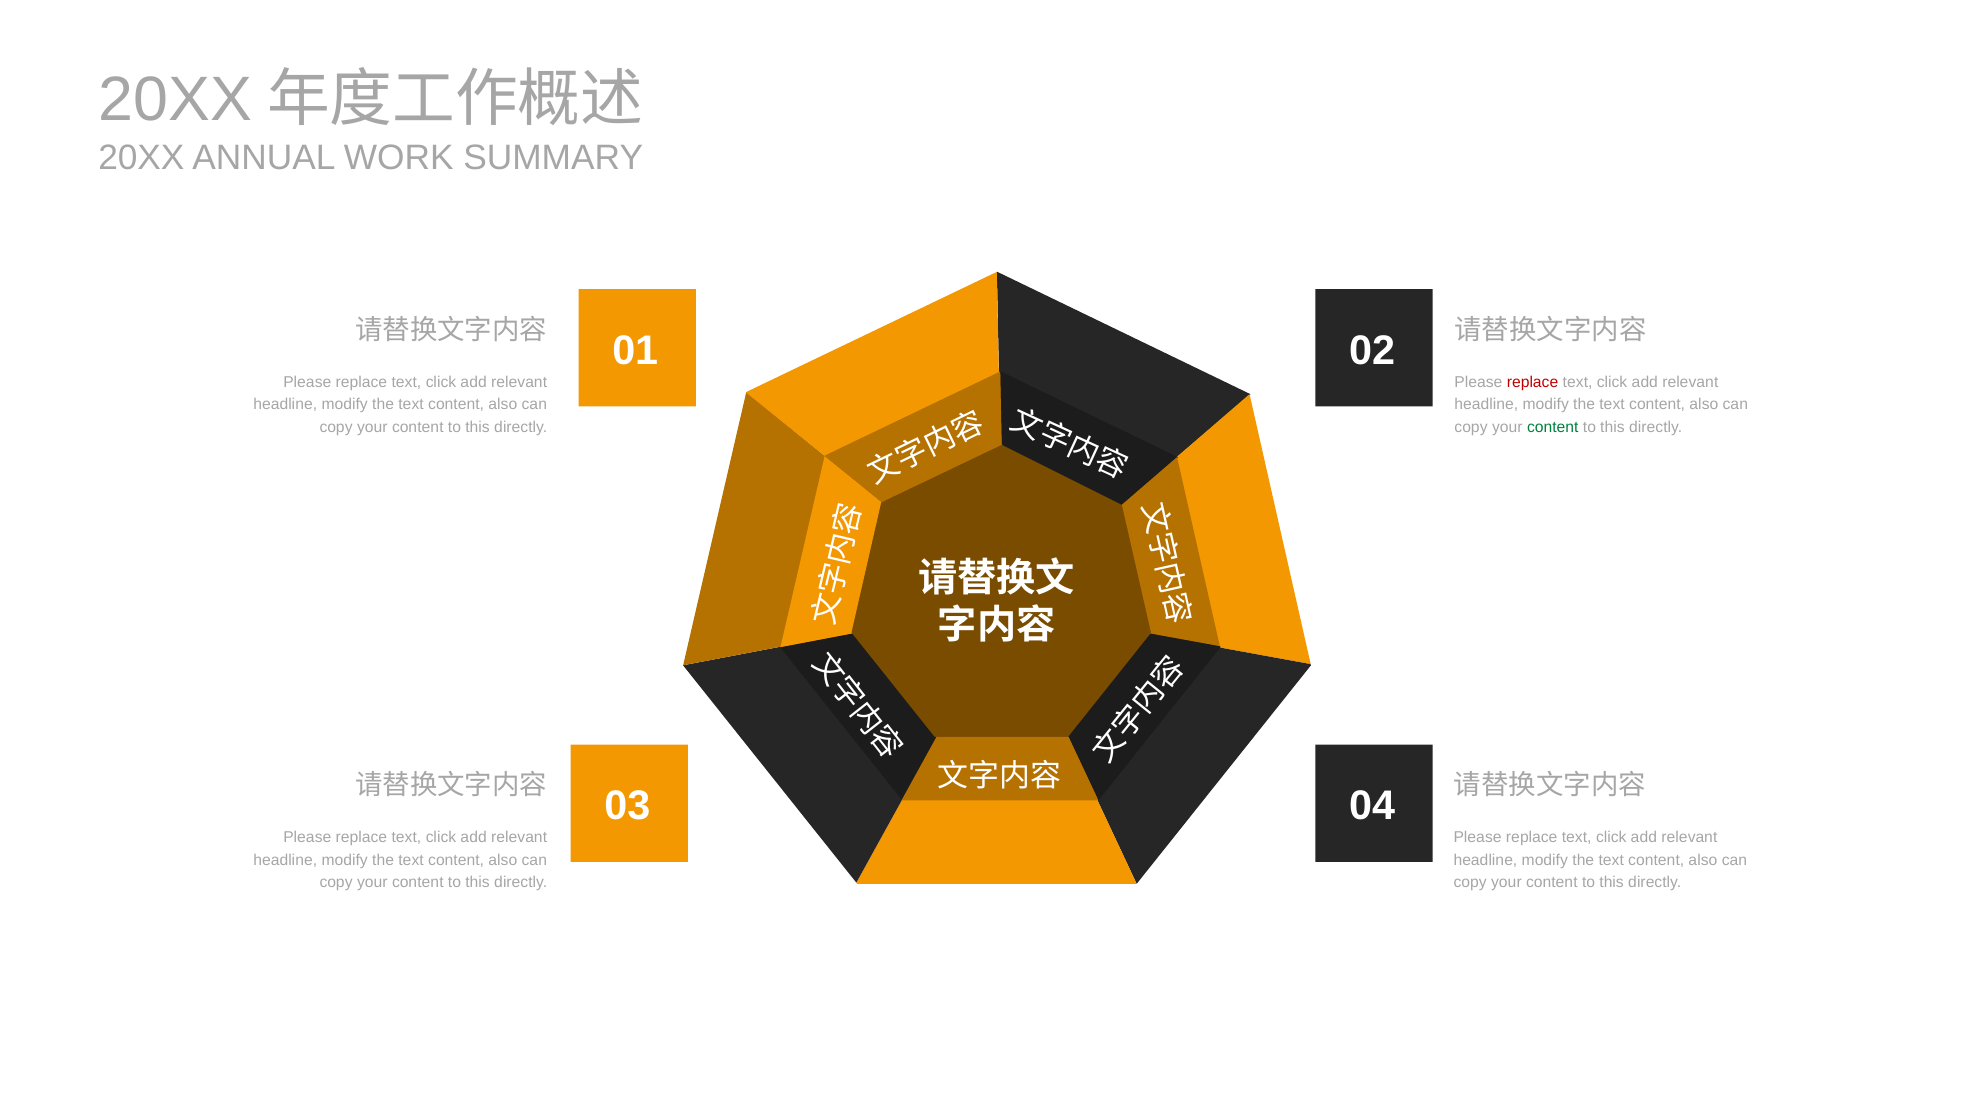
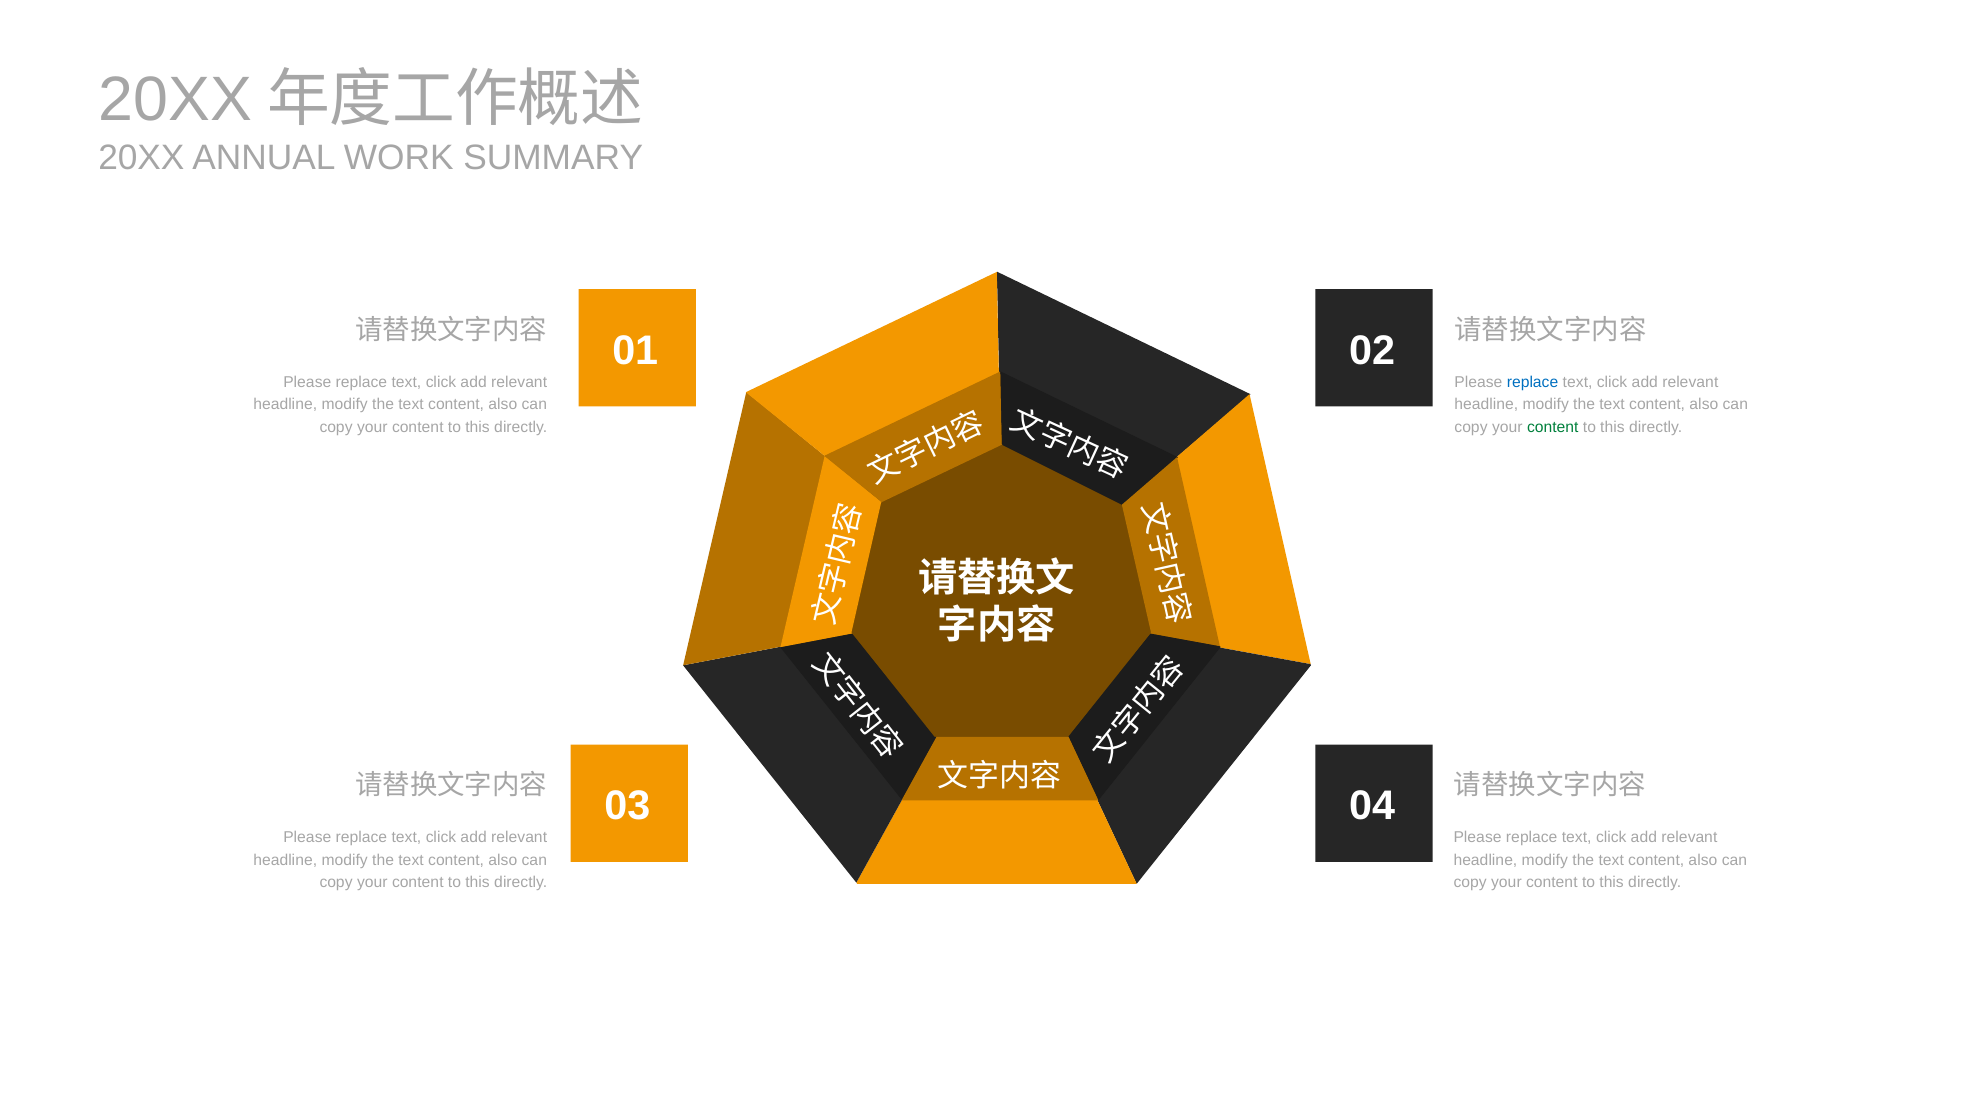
replace colour: red -> blue (1533, 382)
